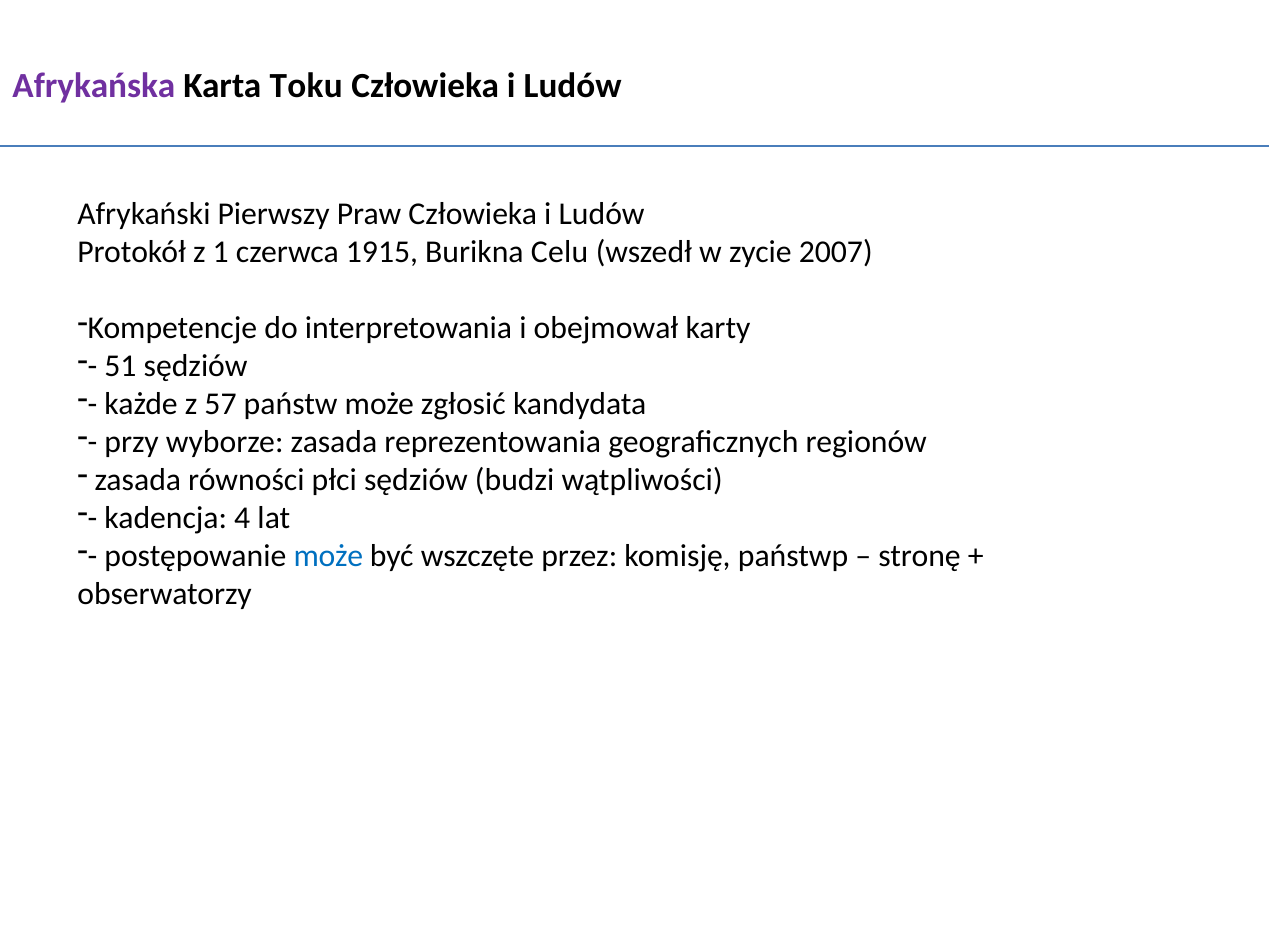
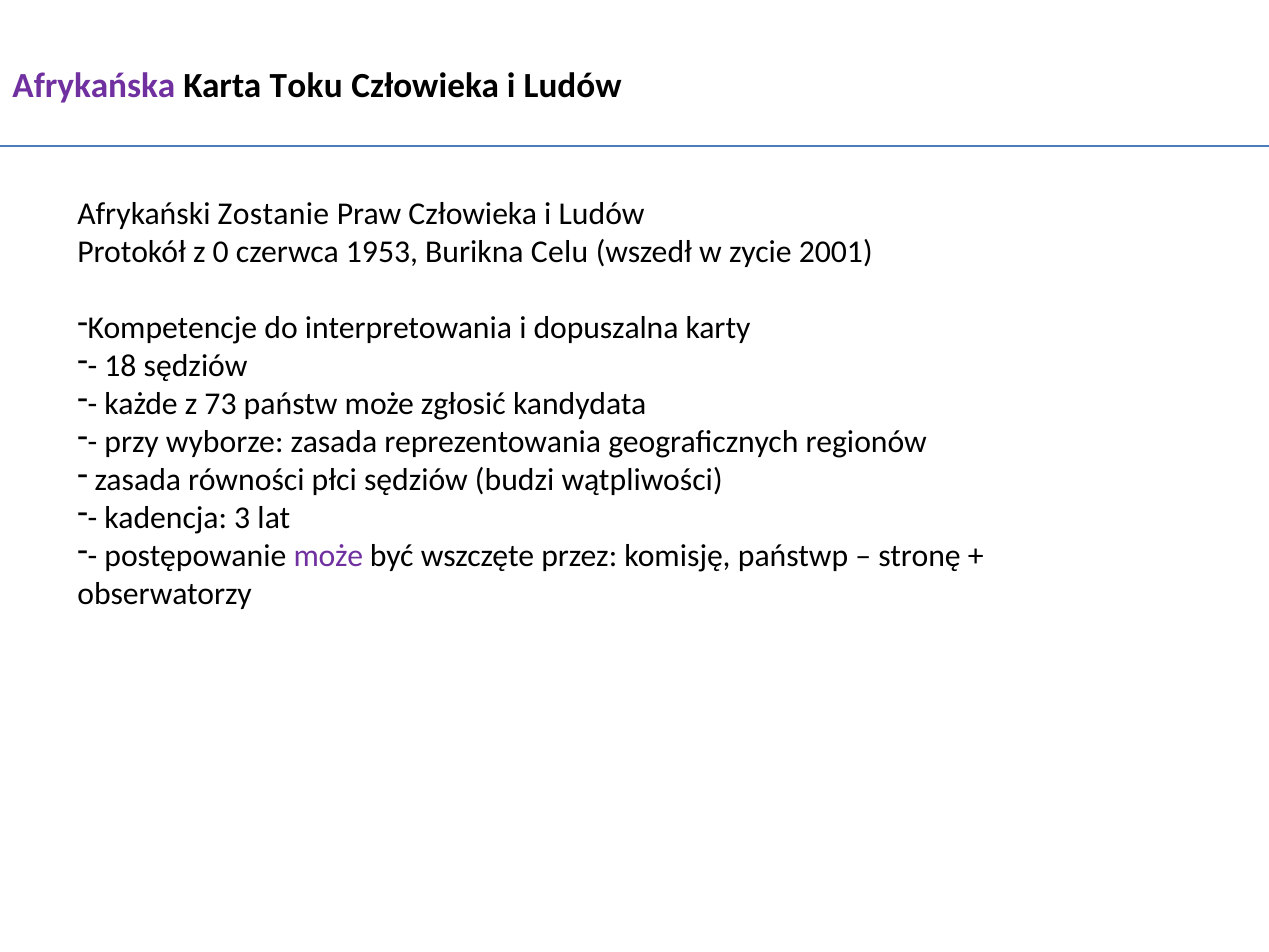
Pierwszy: Pierwszy -> Zostanie (273, 214)
1: 1 -> 0 (221, 252)
1915: 1915 -> 1953 (382, 252)
2007: 2007 -> 2001 (836, 252)
obejmował: obejmował -> dopuszalna (606, 328)
51: 51 -> 18 (120, 366)
57: 57 -> 73 (221, 404)
4: 4 -> 3 (242, 518)
może colour: blue -> purple (328, 556)
